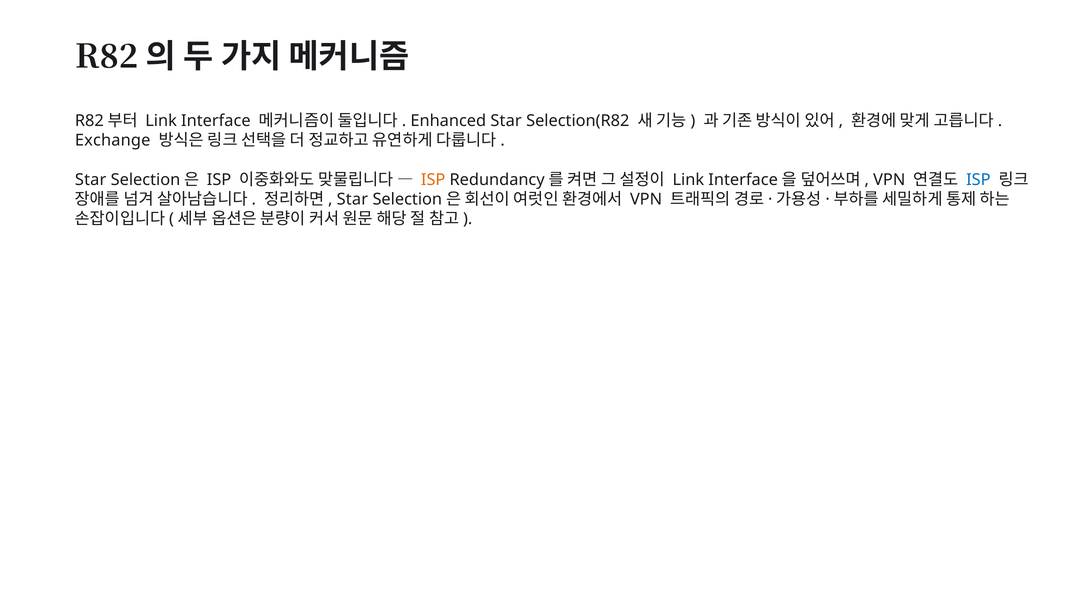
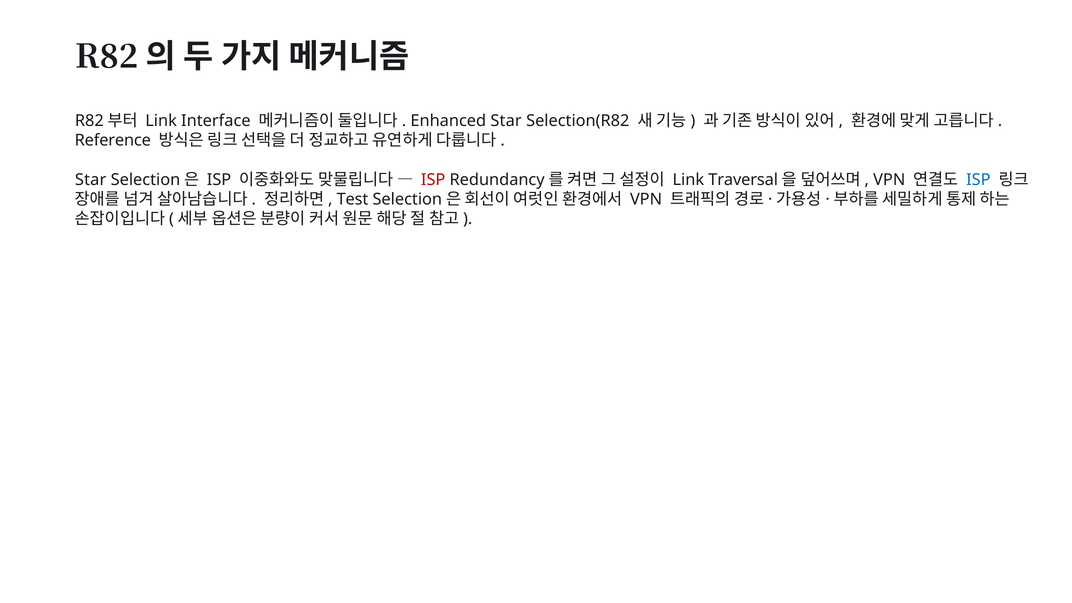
Exchange: Exchange -> Reference (113, 140)
ISP colour: orange -> red (433, 180)
Interface: Interface -> Traversal (743, 180)
Star: Star -> Test (353, 199)
